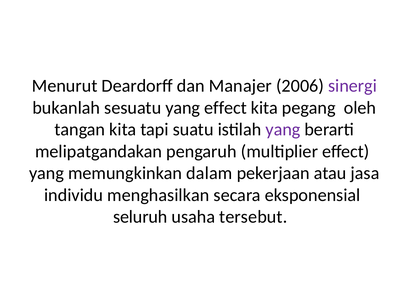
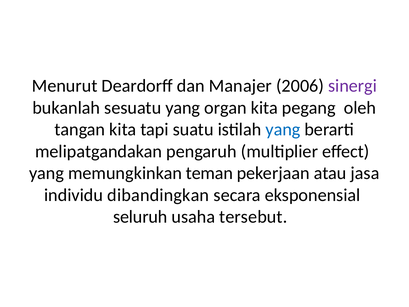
yang effect: effect -> organ (226, 108)
yang colour: purple -> blue (283, 129)
dalam: dalam -> teman (209, 173)
menghasilkan: menghasilkan -> dibandingkan (158, 195)
